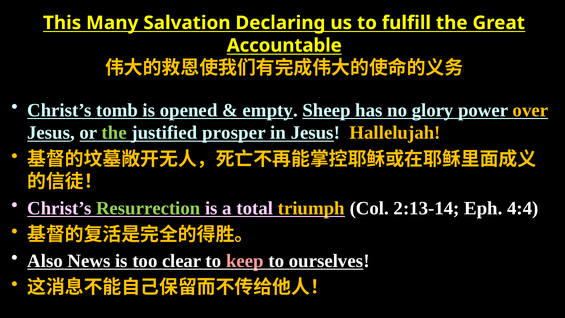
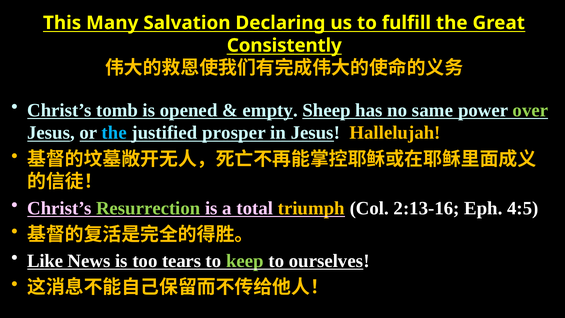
Accountable: Accountable -> Consistently (284, 45)
glory: glory -> same (433, 110)
over colour: yellow -> light green (530, 110)
the colour: light green -> light blue (114, 133)
2:13-14: 2:13-14 -> 2:13-16 (427, 208)
4:4: 4:4 -> 4:5 (523, 208)
Also: Also -> Like (45, 261)
clear: clear -> tears (182, 261)
keep colour: pink -> light green (245, 261)
